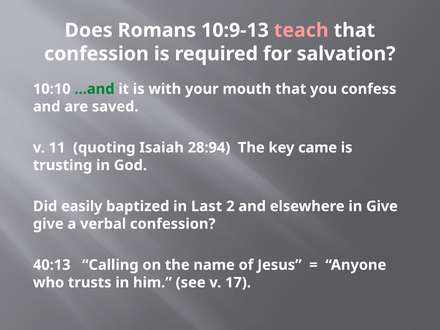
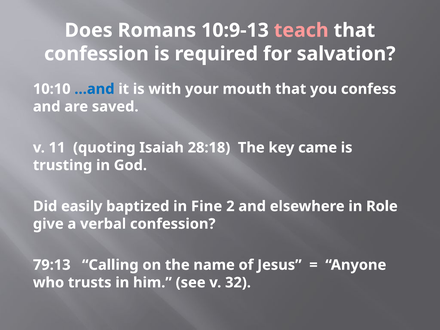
…and colour: green -> blue (94, 89)
28:94: 28:94 -> 28:18 (209, 148)
Last: Last -> Fine (207, 206)
in Give: Give -> Role (382, 206)
40:13: 40:13 -> 79:13 (52, 265)
17: 17 -> 32 (238, 283)
